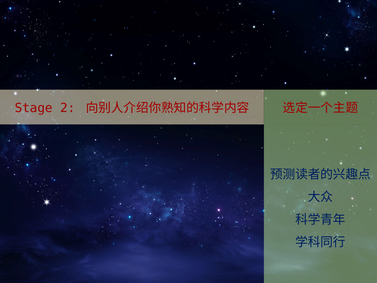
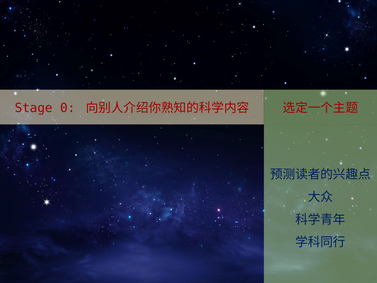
2: 2 -> 0 (68, 108)
